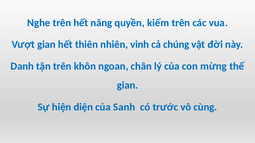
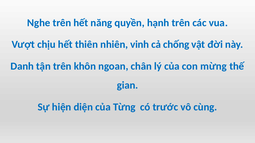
kiếm: kiếm -> hạnh (158, 23)
Vượt gian: gian -> chịu (46, 45)
chúng: chúng -> chống (176, 45)
Sanh: Sanh -> Từng (124, 107)
